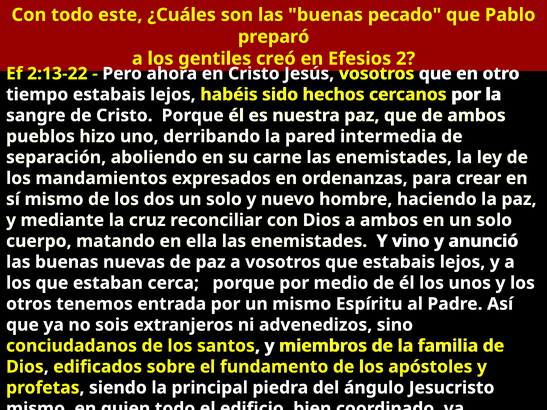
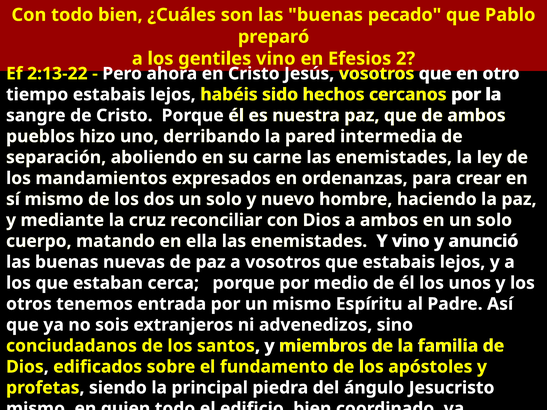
todo este: este -> bien (120, 15)
gentiles creó: creó -> vino (276, 59)
